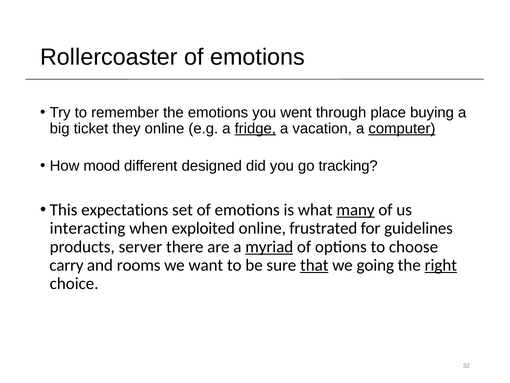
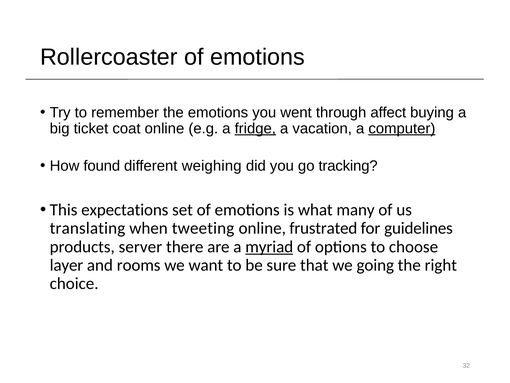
place: place -> affect (388, 112)
they: they -> coat (126, 128)
mood: mood -> found (102, 166)
designed: designed -> weighing (212, 166)
many underline: present -> none (356, 210)
interacting: interacting -> translating (88, 228)
exploited: exploited -> tweeting (203, 228)
carry: carry -> layer (66, 265)
that underline: present -> none (314, 265)
right underline: present -> none (441, 265)
